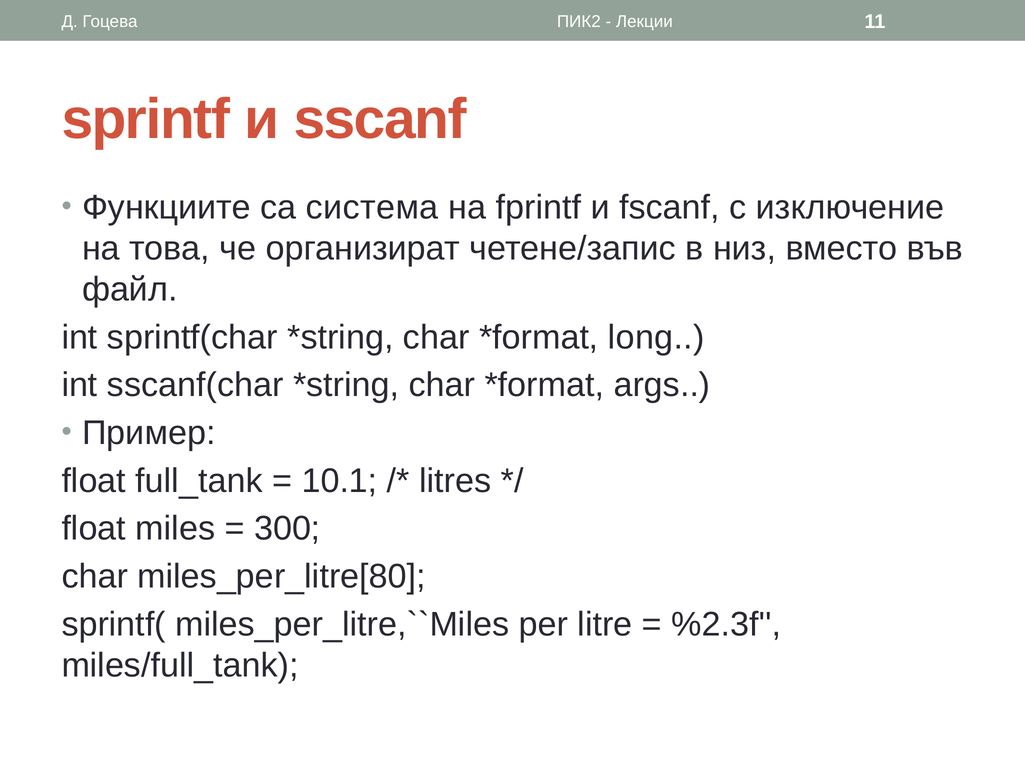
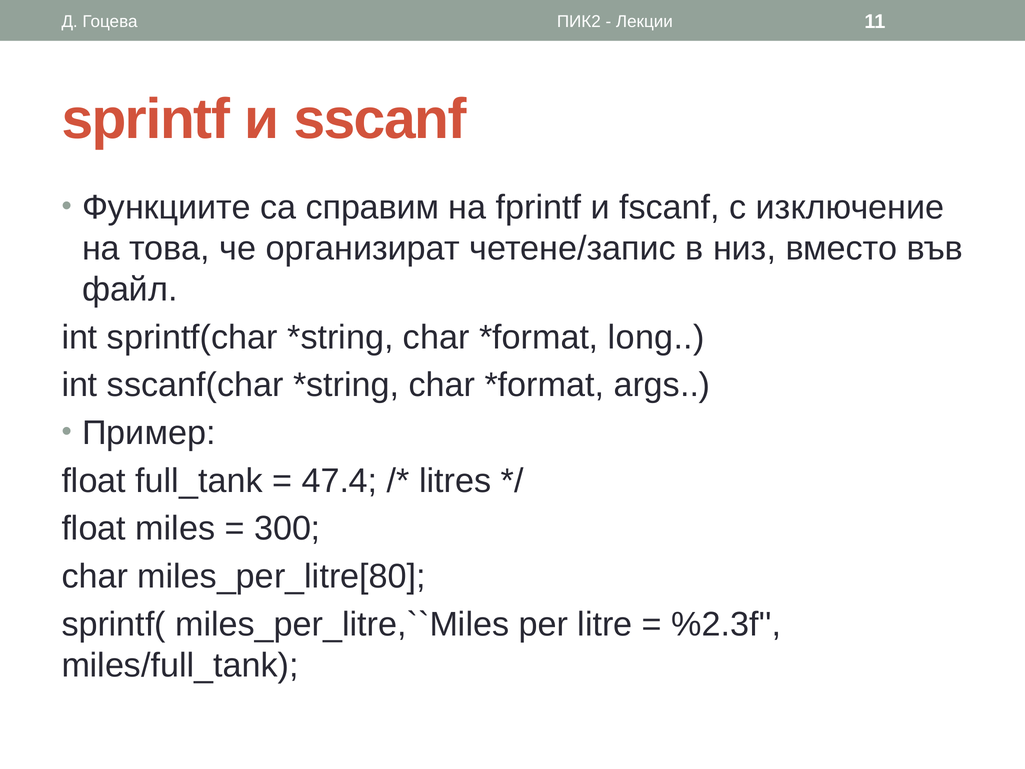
система: система -> справим (372, 207)
10.1: 10.1 -> 47.4 (340, 481)
